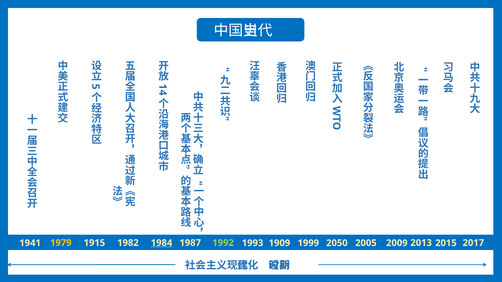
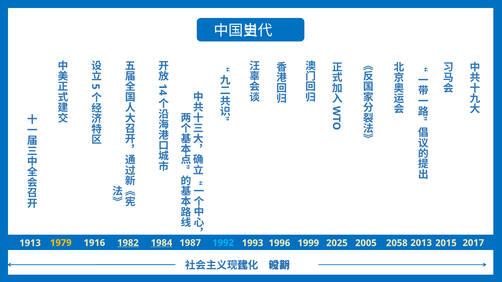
1915: 1915 -> 1916 (94, 243)
1982 underline: none -> present (128, 243)
1992 colour: light green -> light blue (223, 243)
1941: 1941 -> 1913 (30, 243)
1909: 1909 -> 1996 (279, 243)
2050: 2050 -> 2025 (337, 243)
2009: 2009 -> 2058 (397, 243)
